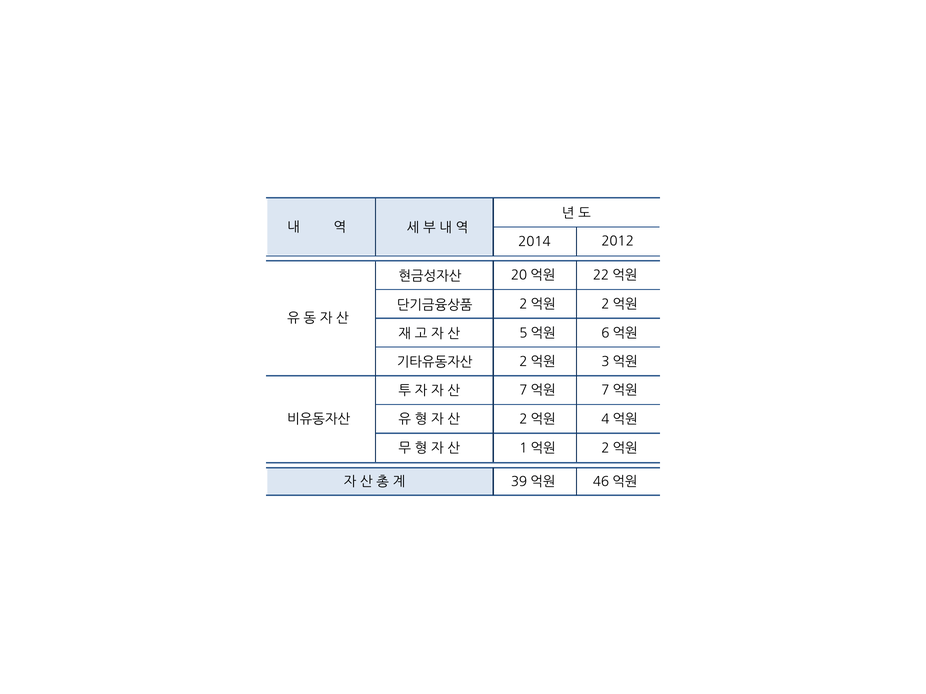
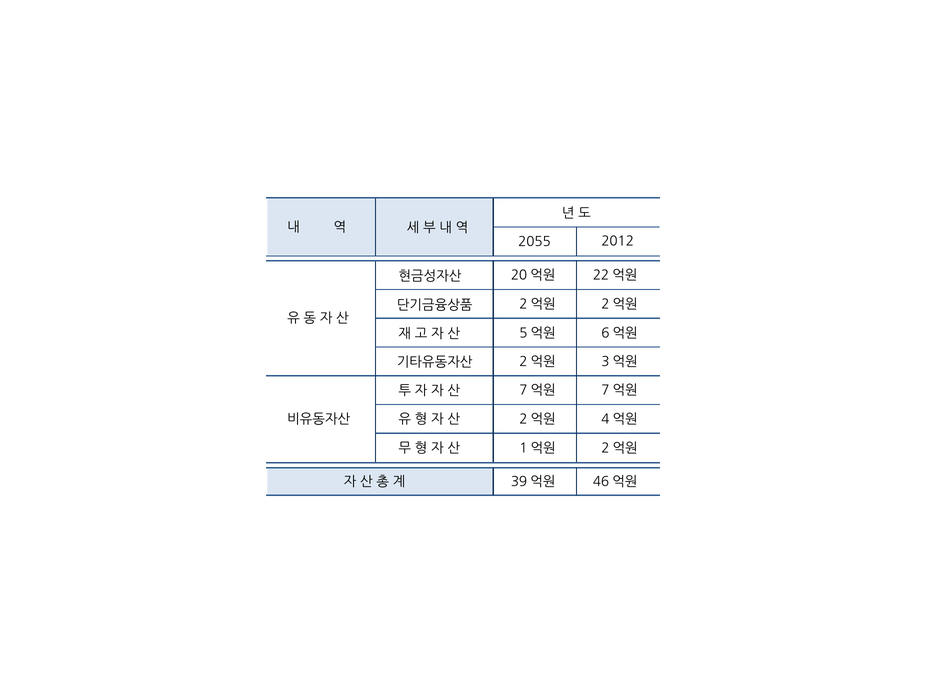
2014: 2014 -> 2055 (534, 242)
